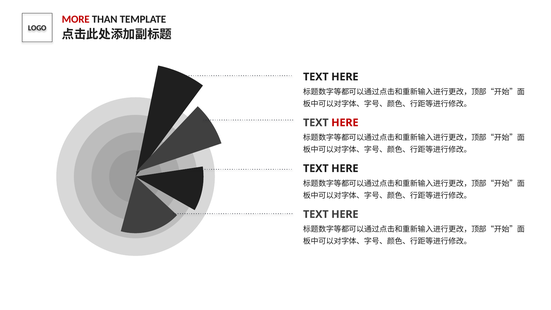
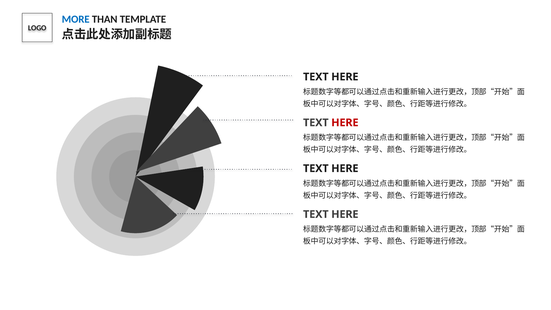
MORE colour: red -> blue (76, 19)
